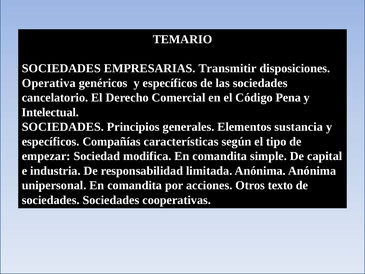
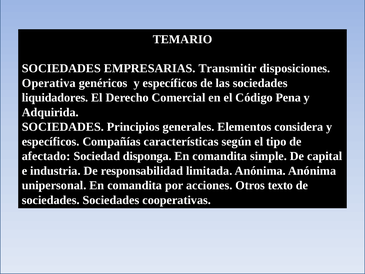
cancelatorio: cancelatorio -> liquidadores (55, 98)
Intelectual: Intelectual -> Adquirida (50, 112)
sustancia: sustancia -> considera (299, 127)
empezar: empezar -> afectado (46, 156)
modifica: modifica -> disponga (147, 156)
